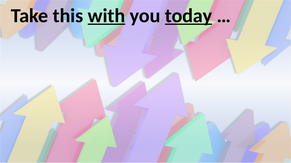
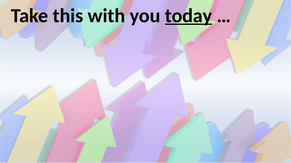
with underline: present -> none (106, 16)
